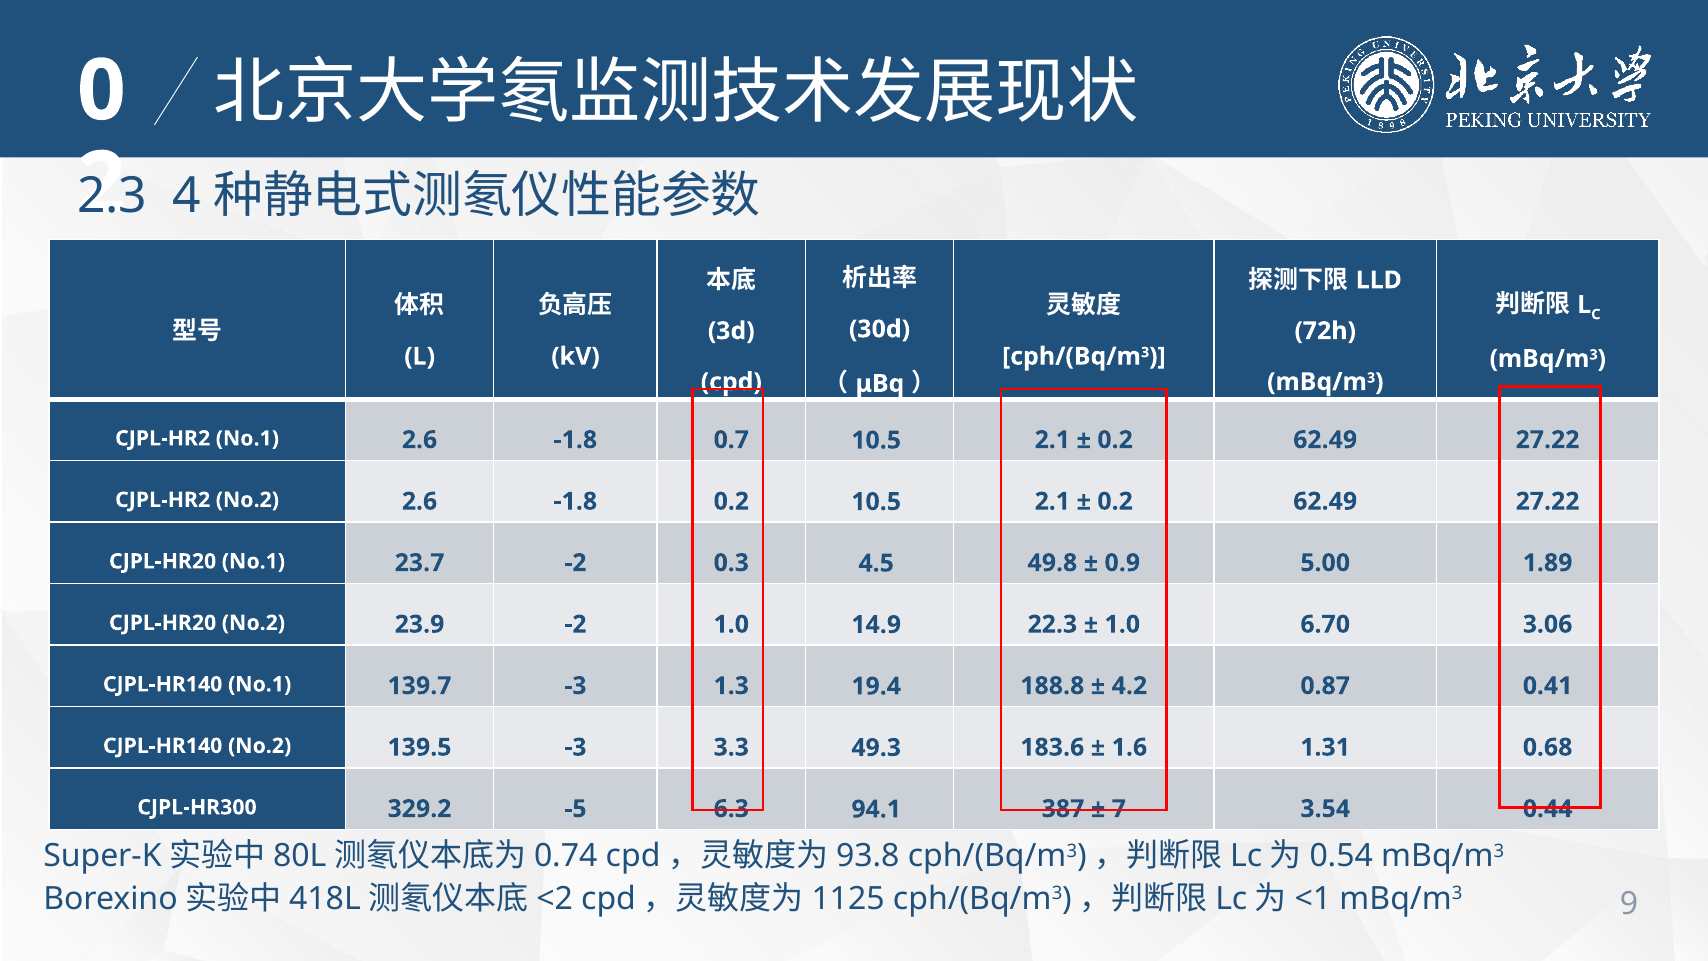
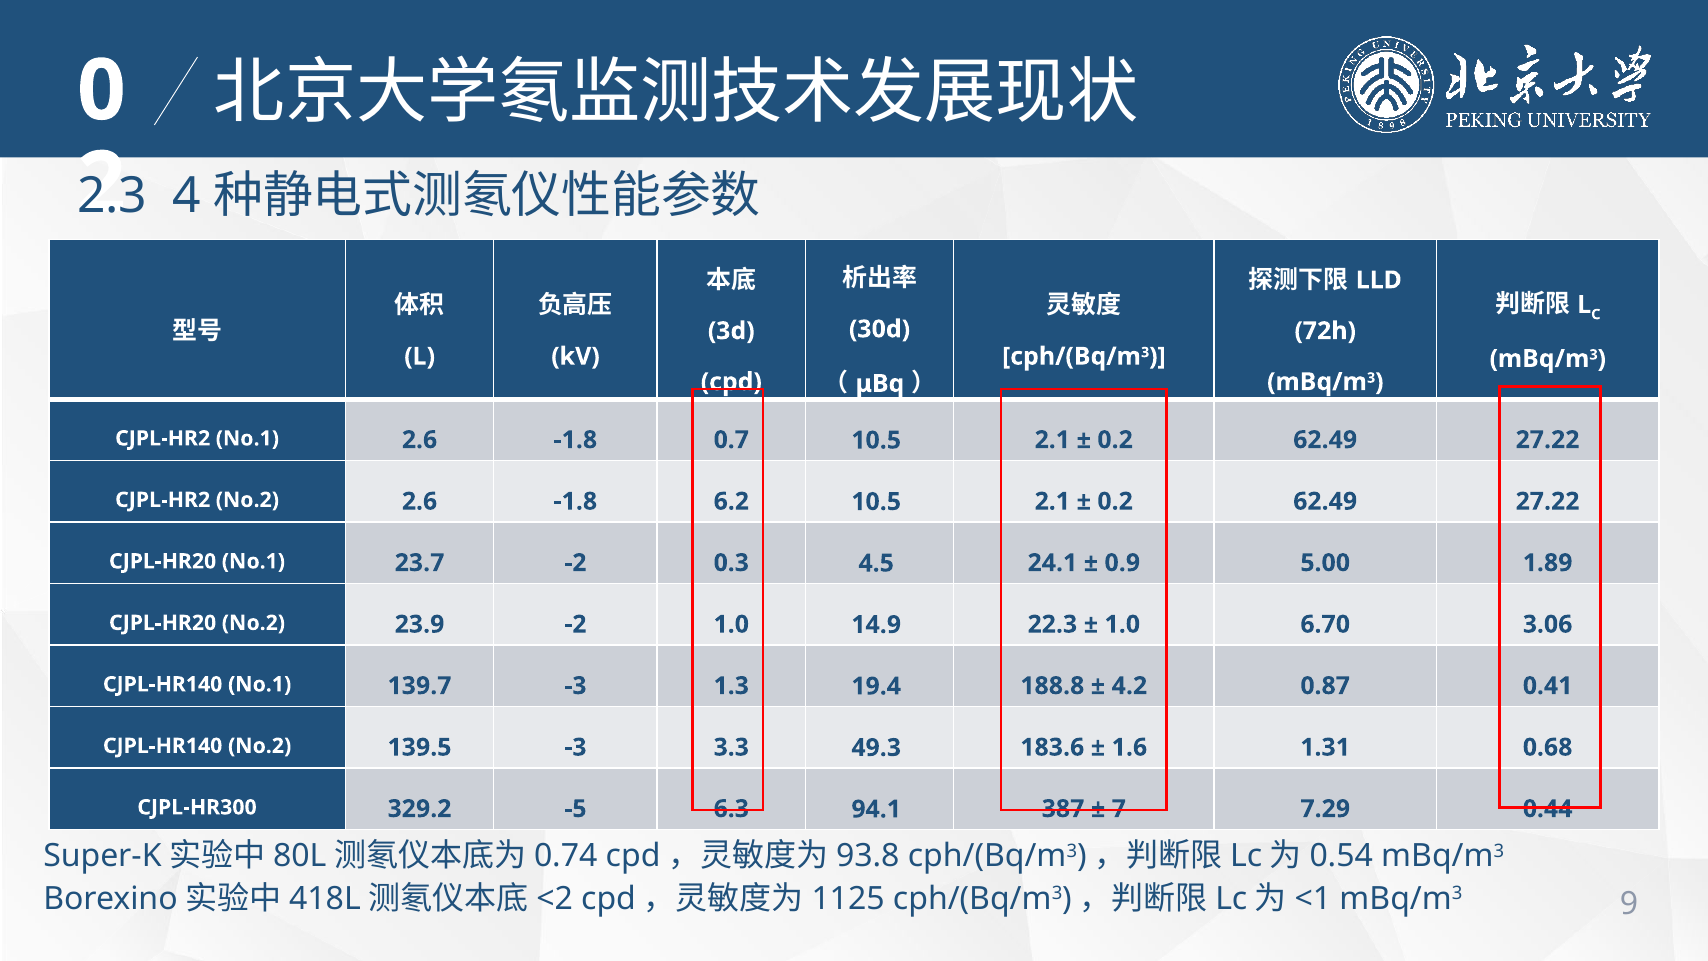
-1.8 0.2: 0.2 -> 6.2 (731, 501)
49.8: 49.8 -> 24.1 (1052, 563)
3.54: 3.54 -> 7.29 (1325, 809)
